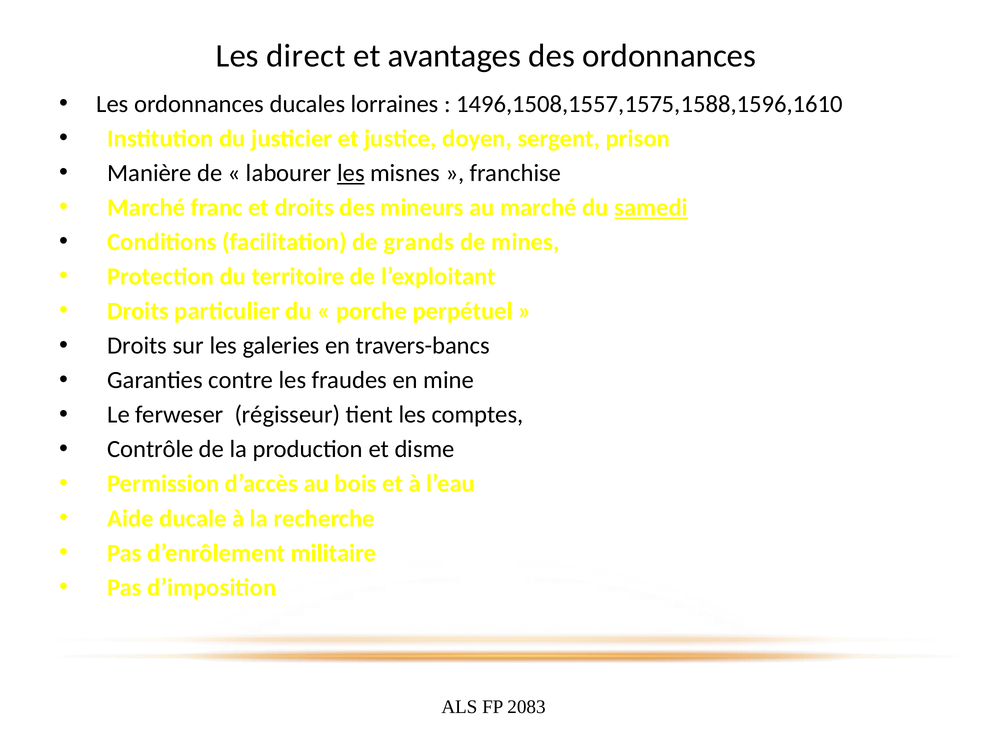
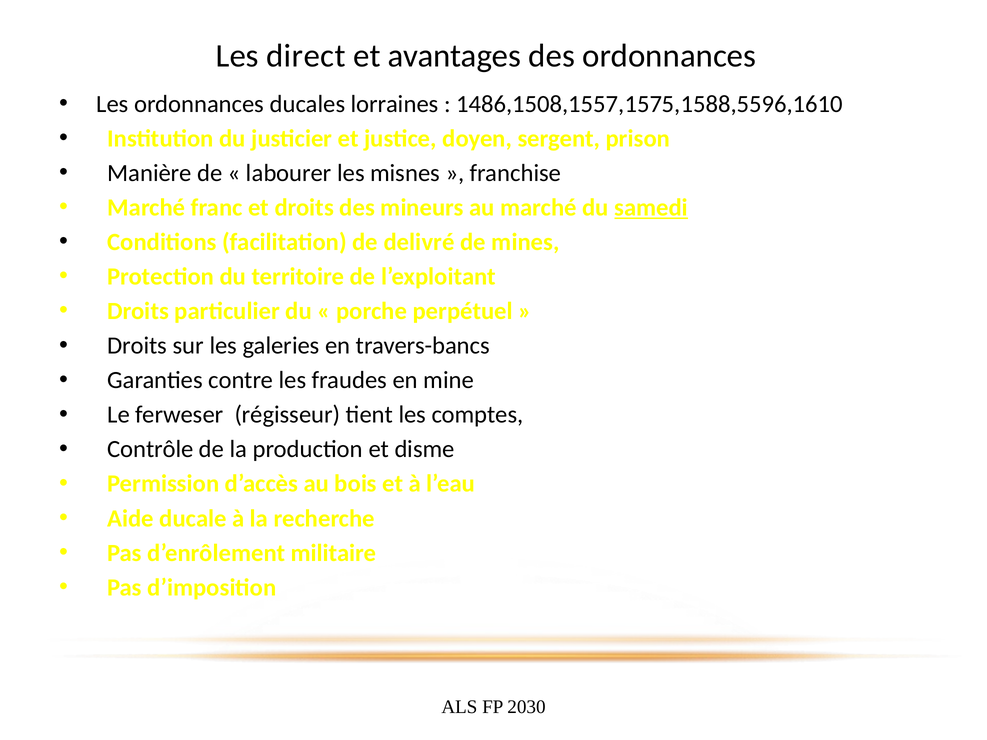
1496,1508,1557,1575,1588,1596,1610: 1496,1508,1557,1575,1588,1596,1610 -> 1486,1508,1557,1575,1588,5596,1610 (650, 104)
les underline: present -> none (351, 173)
grands: grands -> delivré (419, 242)
2083: 2083 -> 2030 (526, 707)
